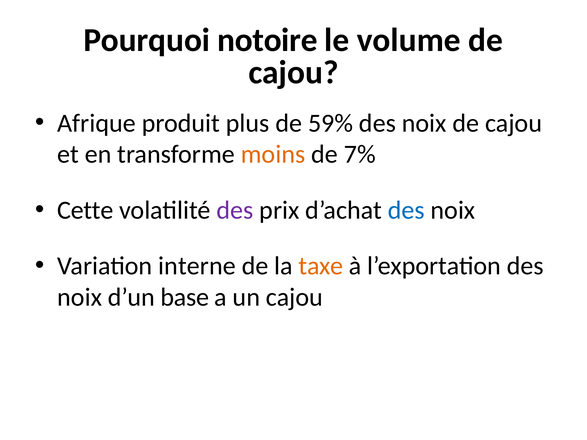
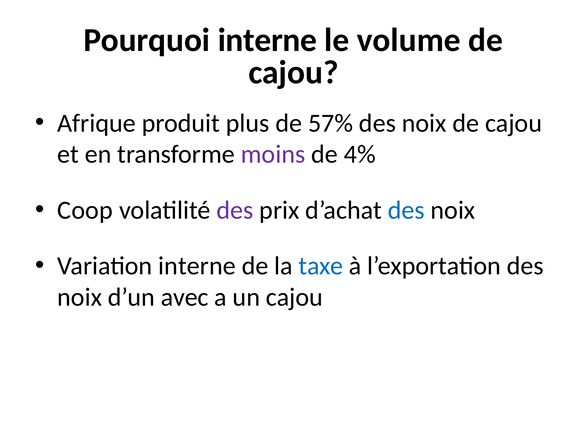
Pourquoi notoire: notoire -> interne (267, 40)
59%: 59% -> 57% (331, 123)
moins colour: orange -> purple (273, 154)
7%: 7% -> 4% (360, 154)
Cette: Cette -> Coop (85, 210)
taxe colour: orange -> blue (321, 266)
base: base -> avec (185, 297)
